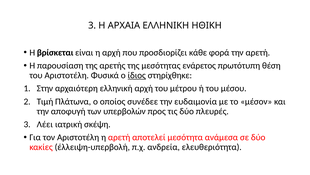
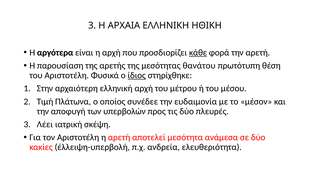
βρίσκεται: βρίσκεται -> αργότερα (55, 52)
κάθε underline: none -> present (198, 52)
ενάρετος: ενάρετος -> θανάτου (199, 65)
